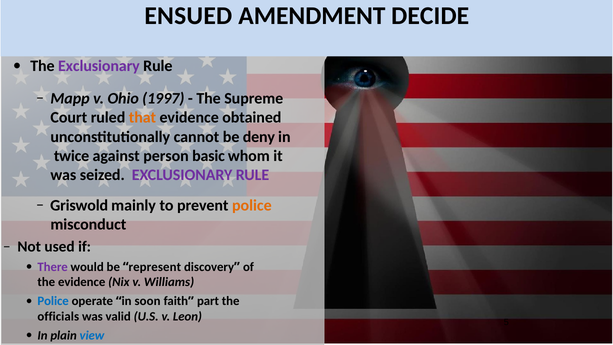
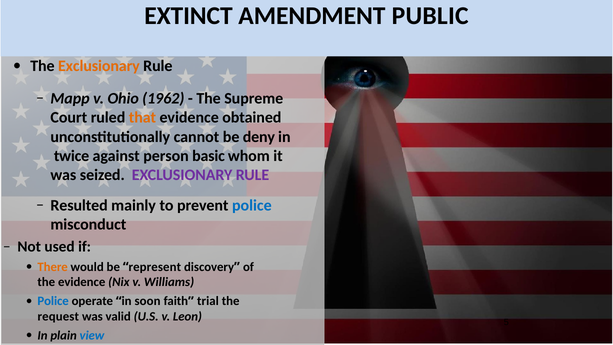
ENSUED: ENSUED -> EXTINCT (188, 16)
DECIDE: DECIDE -> PUBLIC (430, 16)
Exclusionary colour: purple -> orange (99, 66)
1997: 1997 -> 1962 (163, 98)
Griswold: Griswold -> Resulted (79, 205)
police colour: orange -> blue (252, 205)
There colour: purple -> orange (53, 267)
part: part -> trial (208, 301)
officials: officials -> request (58, 316)
